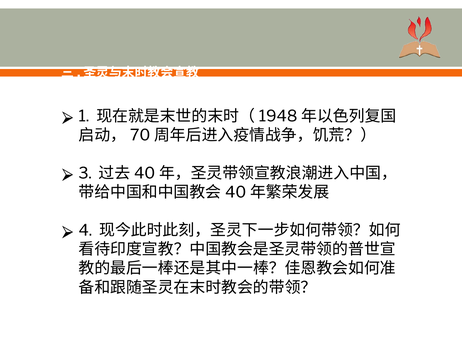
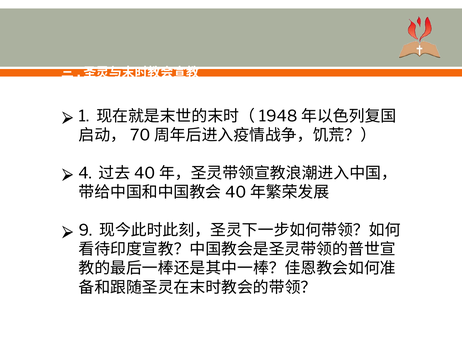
3: 3 -> 4 (85, 174)
4: 4 -> 9 (85, 231)
